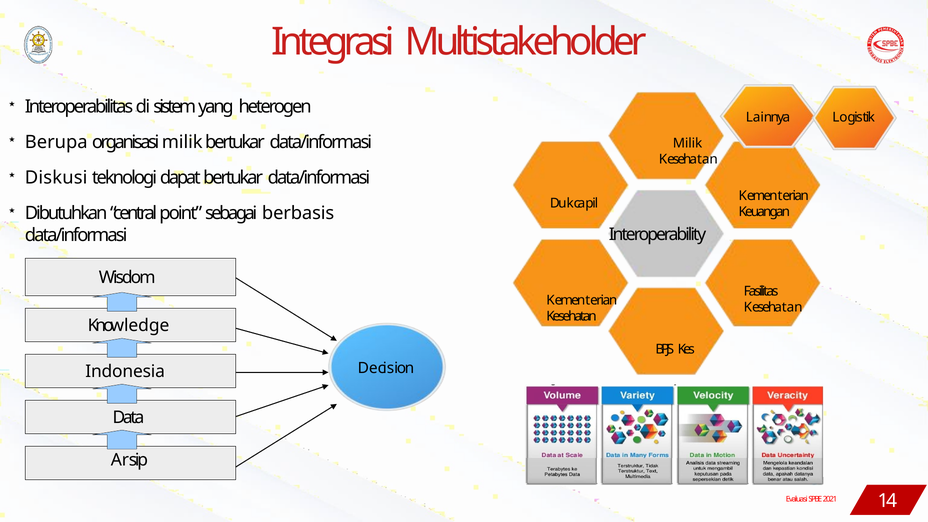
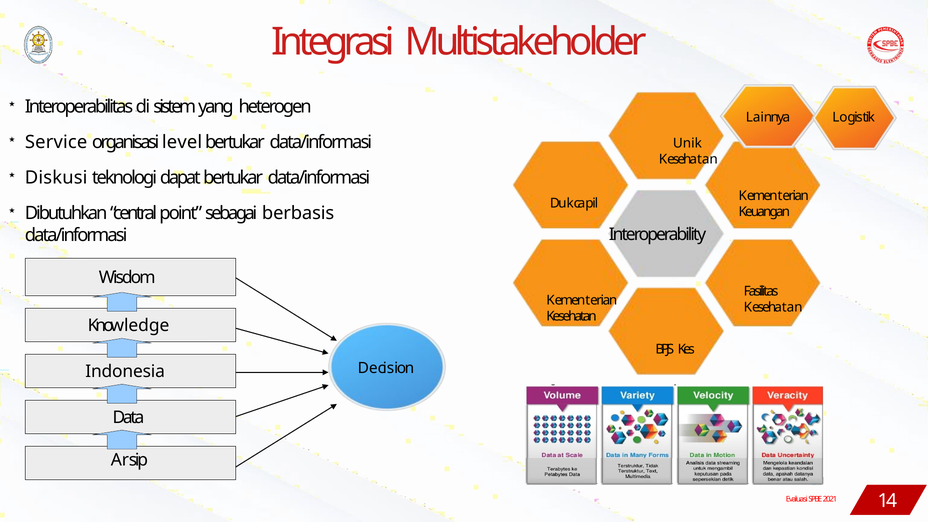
Berupa: Berupa -> Service (56, 142)
organisasi milik: milik -> level (182, 142)
Milik: Milik -> Unik (687, 143)
